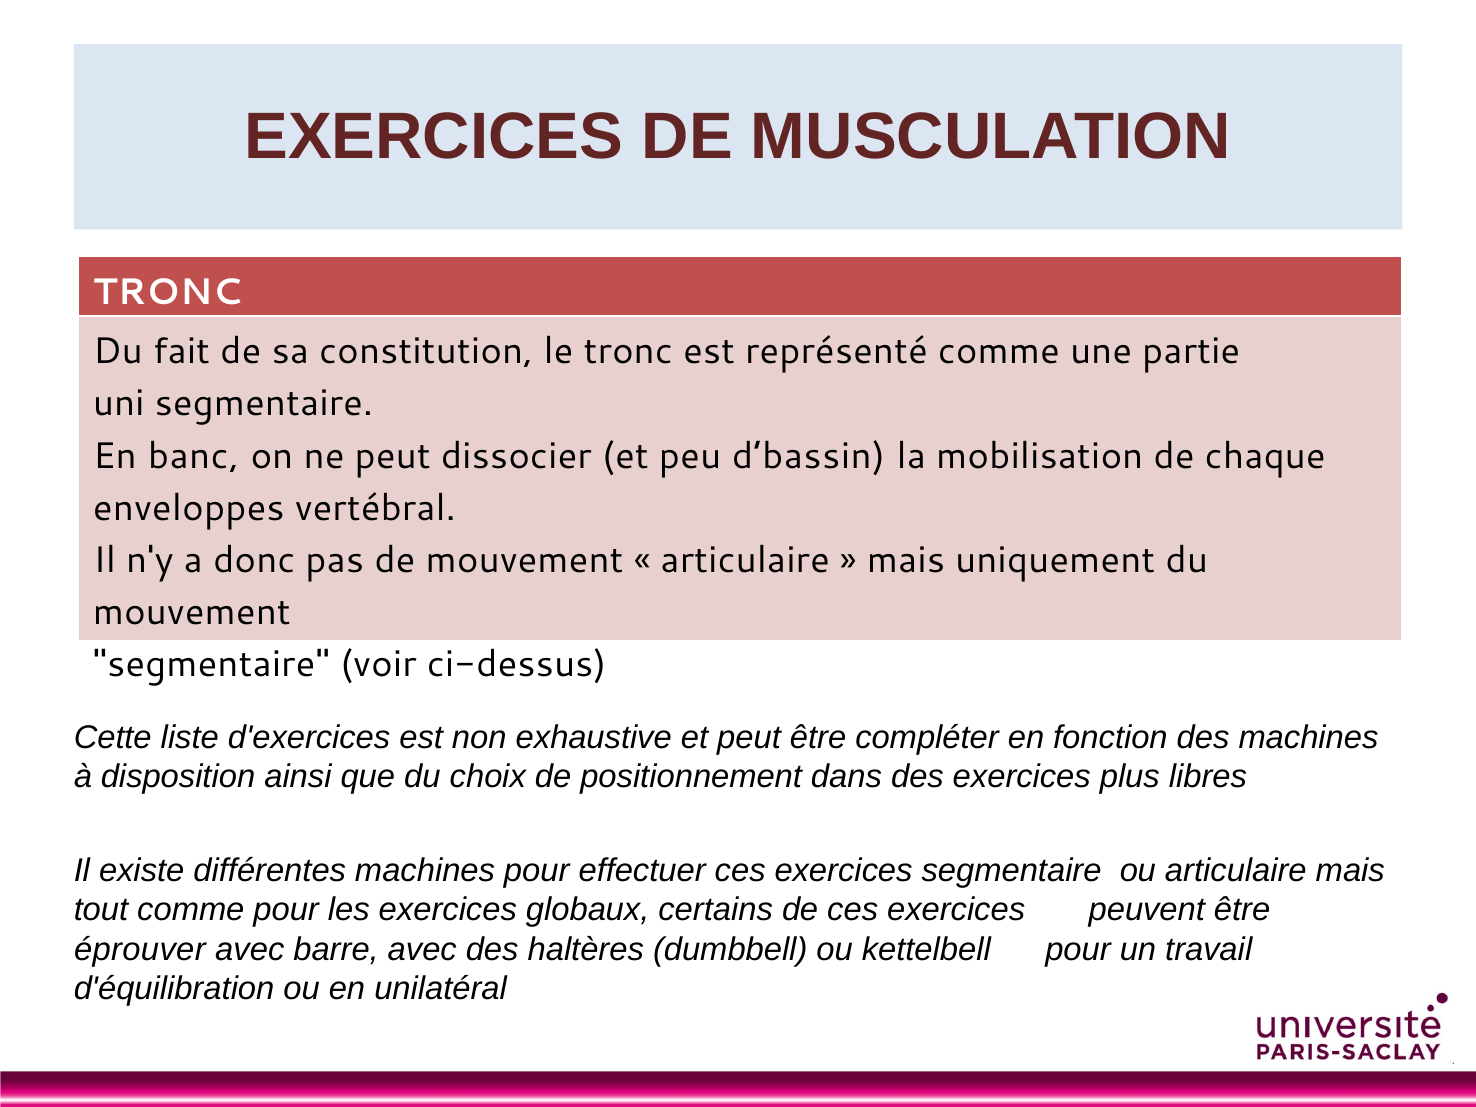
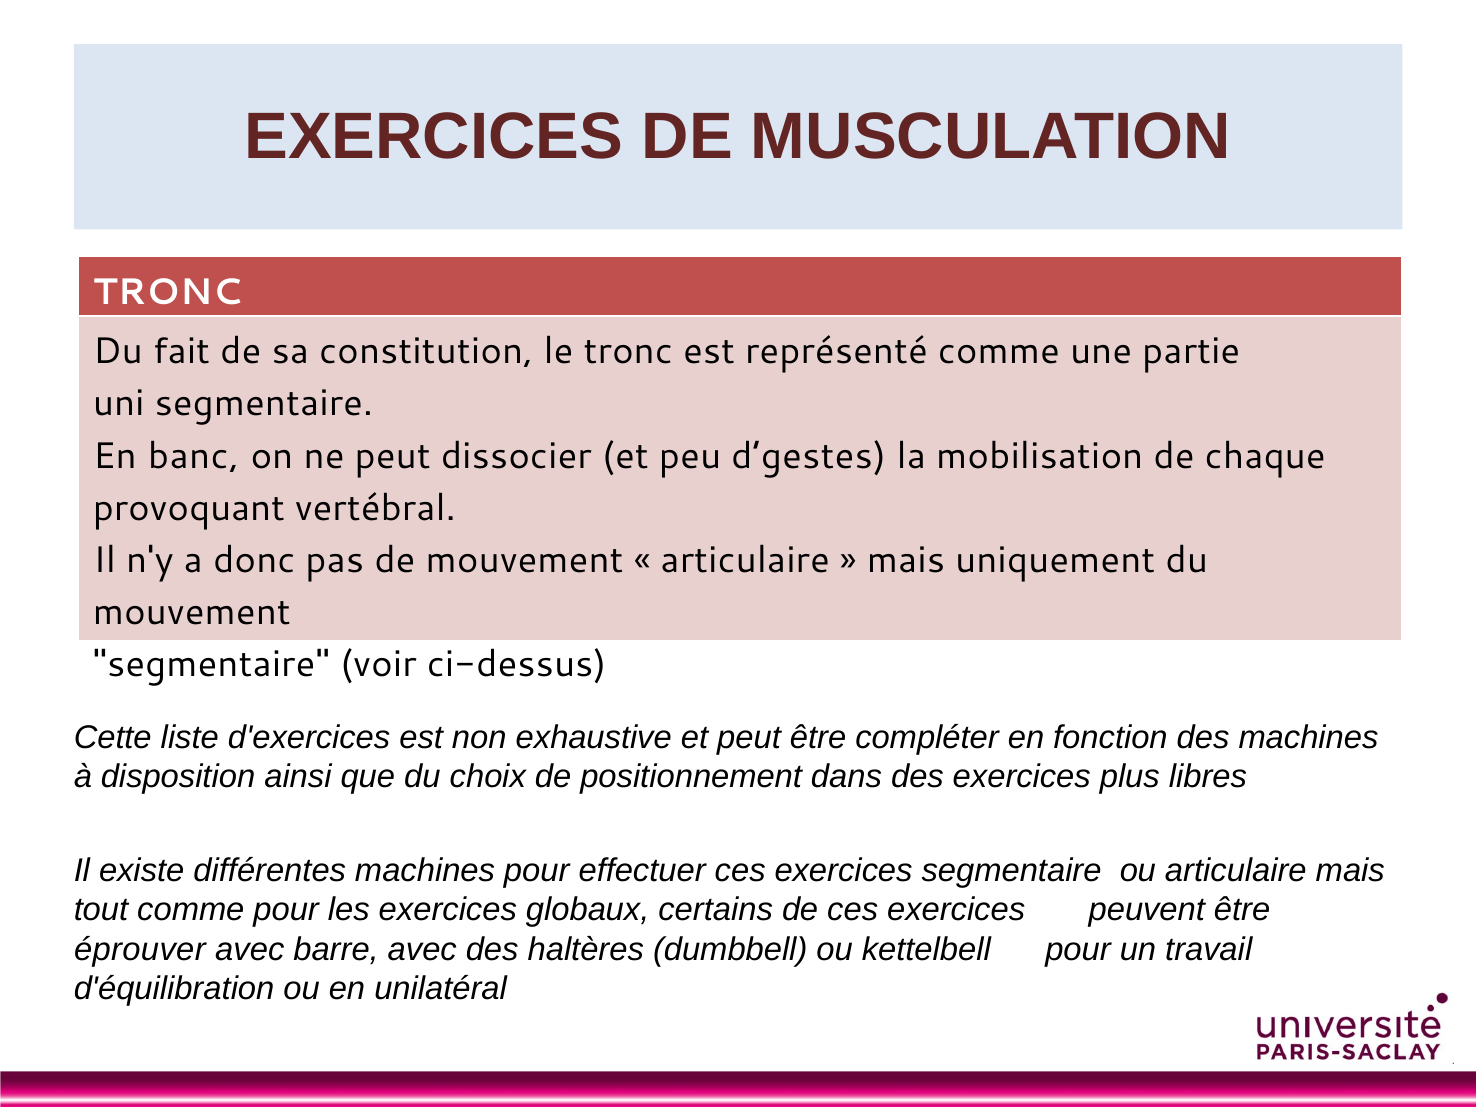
d’bassin: d’bassin -> d’gestes (809, 456)
enveloppes: enveloppes -> provoquant (189, 508)
